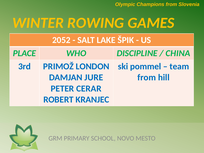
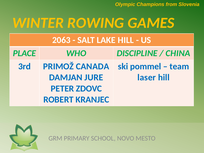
2052: 2052 -> 2063 (61, 40)
LAKE ŠPIK: ŠPIK -> HILL (126, 40)
LONDON: LONDON -> CANADA (93, 66)
from: from -> laser (147, 77)
CERAR: CERAR -> ZDOVC (89, 89)
